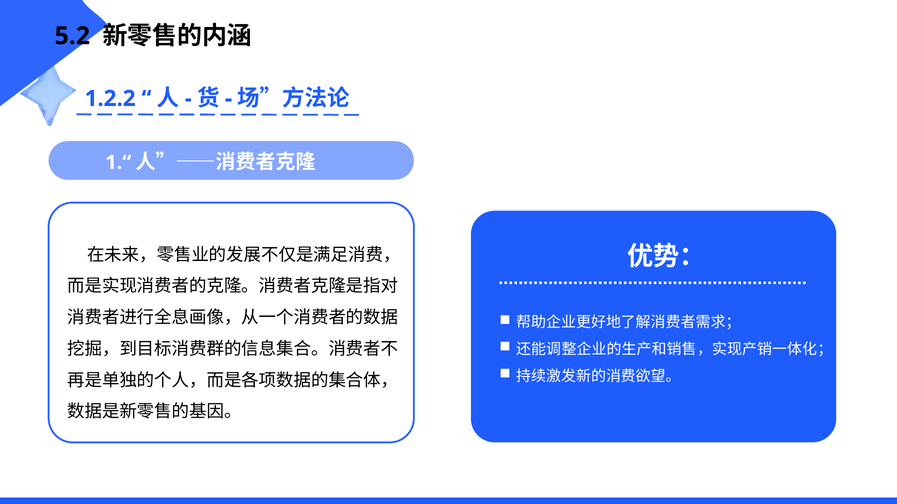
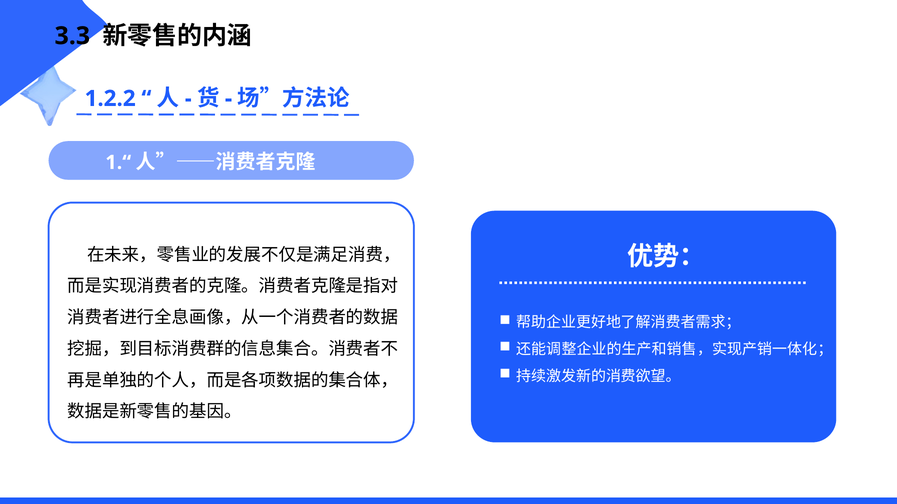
5.2: 5.2 -> 3.3 (72, 36)
